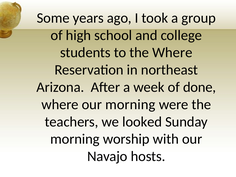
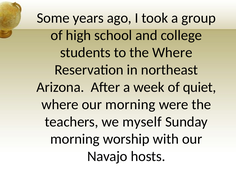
done: done -> quiet (200, 87)
looked: looked -> myself (142, 122)
